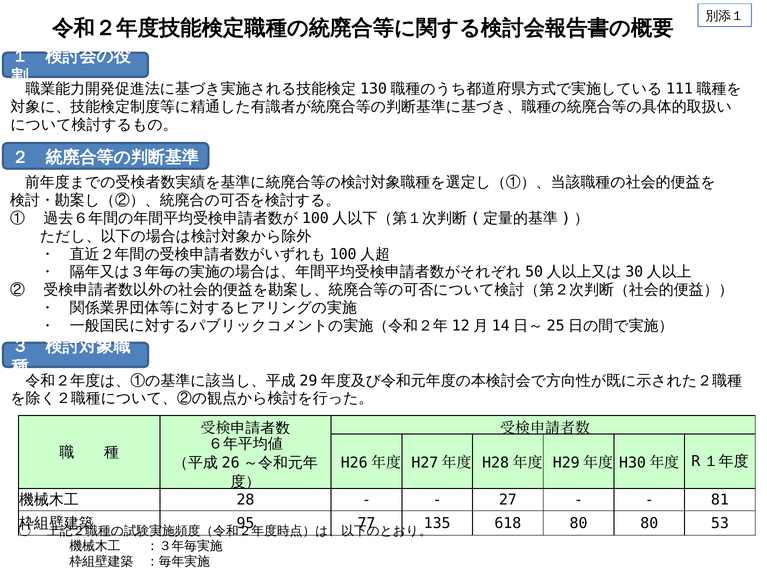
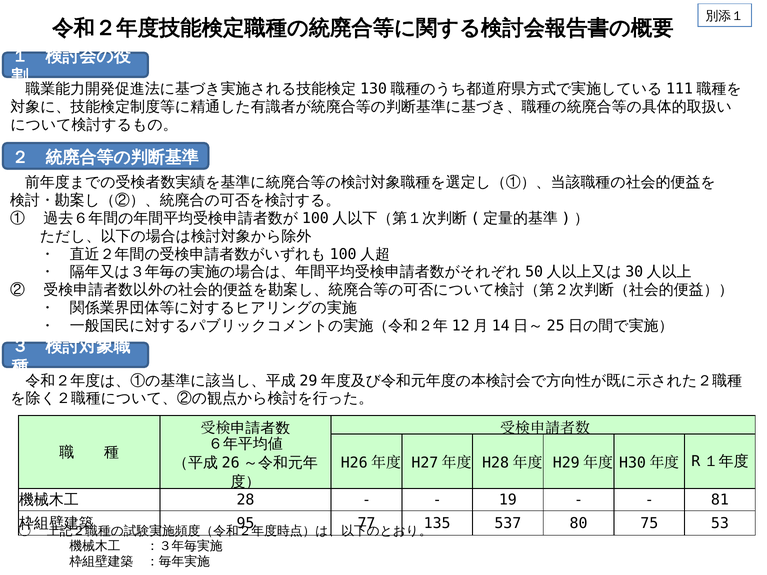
27: 27 -> 19 (508, 500)
618: 618 -> 537 (508, 523)
80 80: 80 -> 75 (649, 523)
